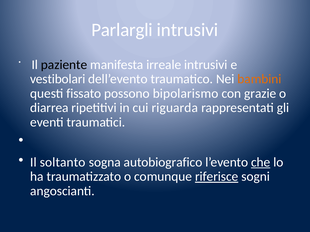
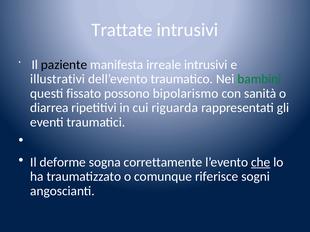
Parlargli: Parlargli -> Trattate (122, 30)
vestibolari: vestibolari -> illustrativi (58, 79)
bambini colour: orange -> green (259, 79)
grazie: grazie -> sanità (260, 94)
soltanto: soltanto -> deforme (63, 162)
autobiografico: autobiografico -> correttamente (163, 162)
riferisce underline: present -> none (217, 177)
